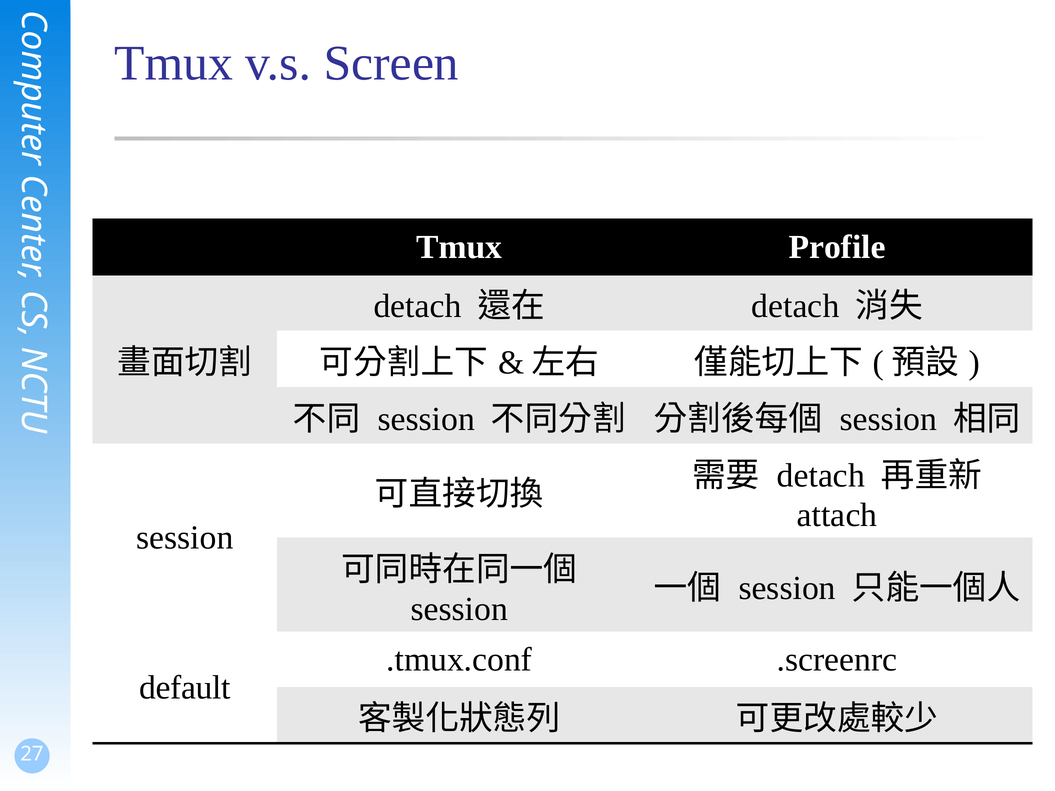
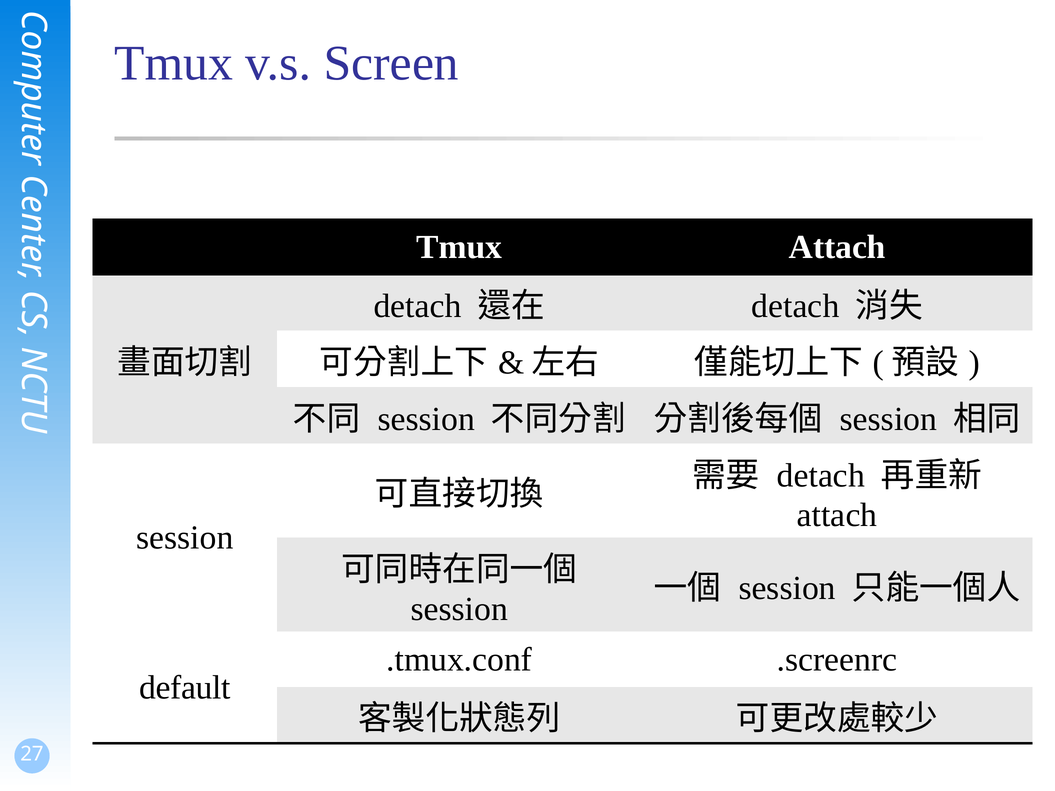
Tmux Profile: Profile -> Attach (837, 247)
